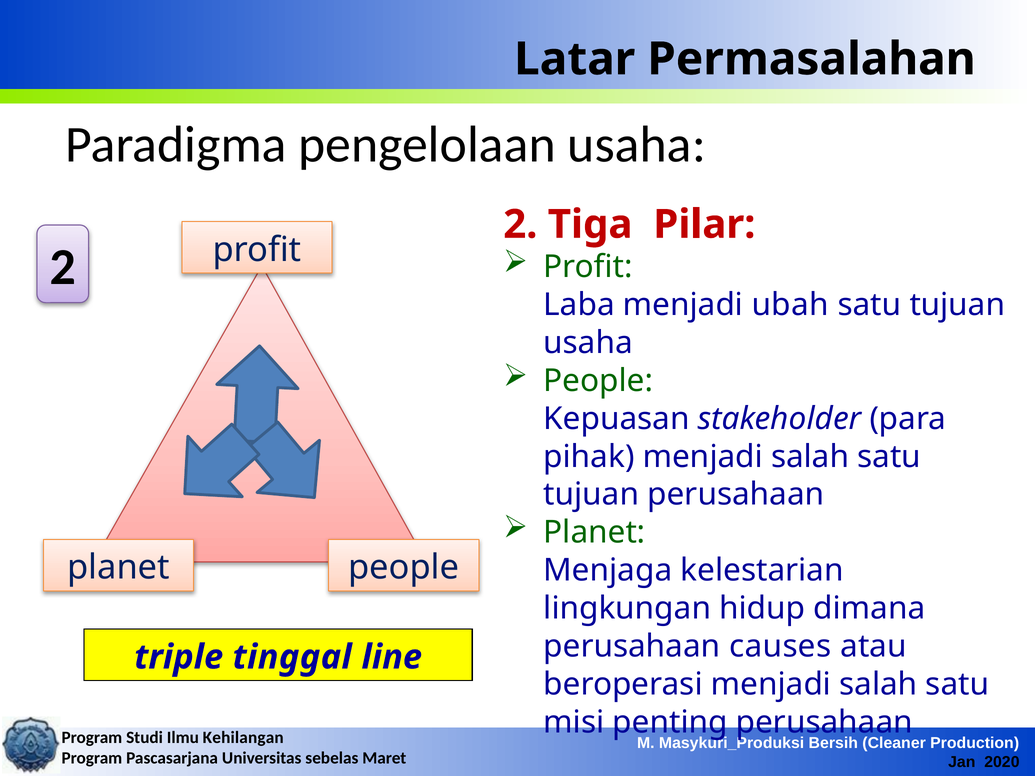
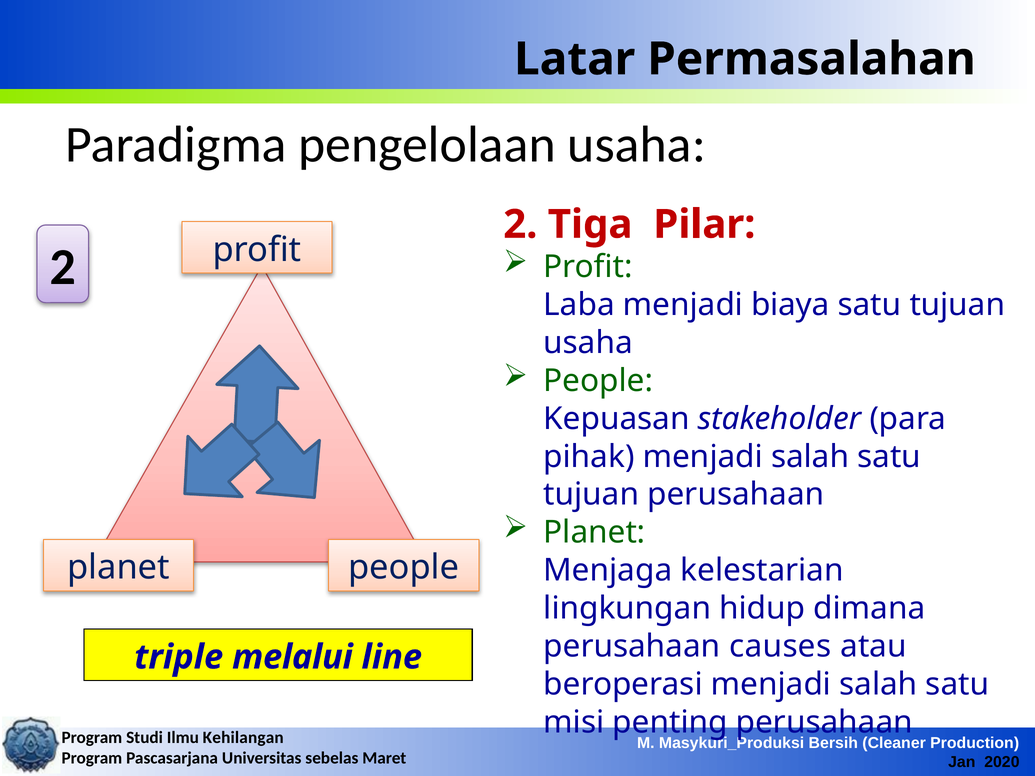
ubah: ubah -> biaya (790, 305)
tinggal: tinggal -> melalui (293, 657)
